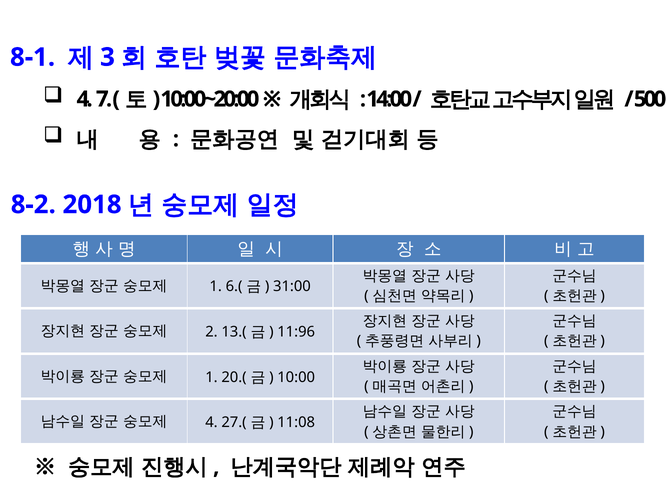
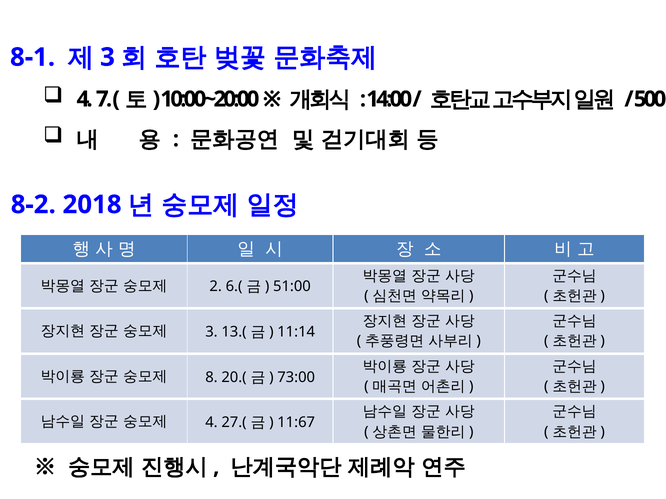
1: 1 -> 2 (216, 287)
31:00: 31:00 -> 51:00 (292, 287)
2: 2 -> 3 (211, 332)
11:96: 11:96 -> 11:14 (296, 332)
1: 1 -> 8 (211, 378)
10:00: 10:00 -> 73:00 (296, 378)
11:08: 11:08 -> 11:67 (296, 423)
